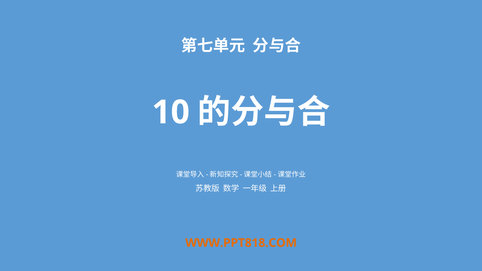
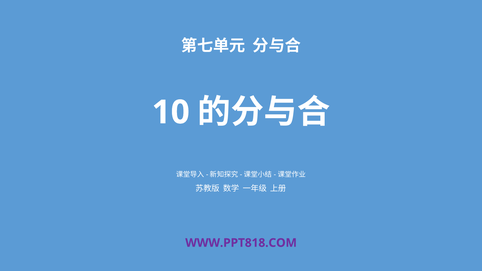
WWW.PPT818.COM colour: orange -> purple (241, 243)
